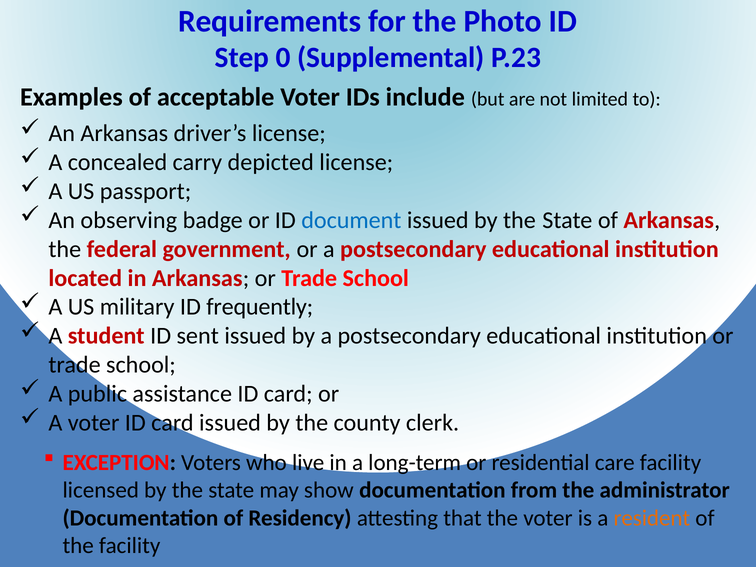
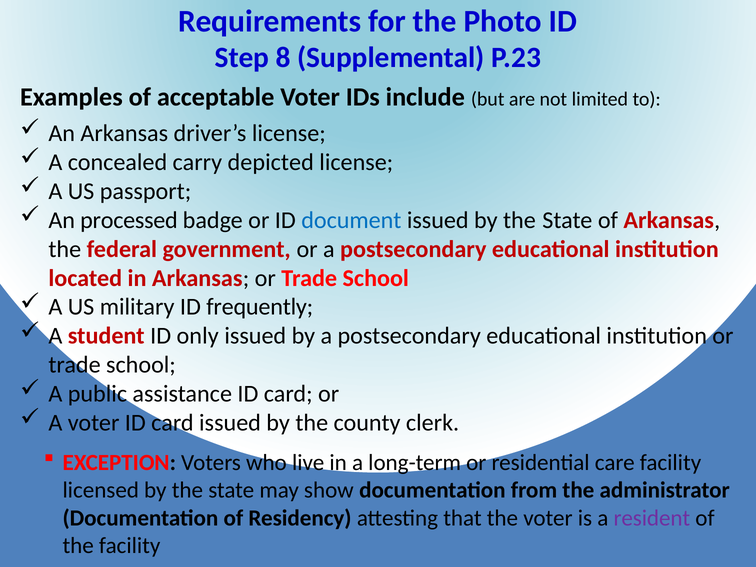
0: 0 -> 8 (283, 58)
observing: observing -> processed (129, 220)
sent: sent -> only (198, 336)
resident colour: orange -> purple (652, 518)
